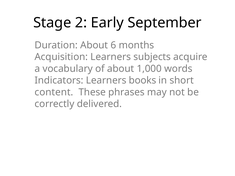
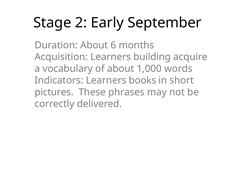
subjects: subjects -> building (152, 57)
content: content -> pictures (54, 92)
